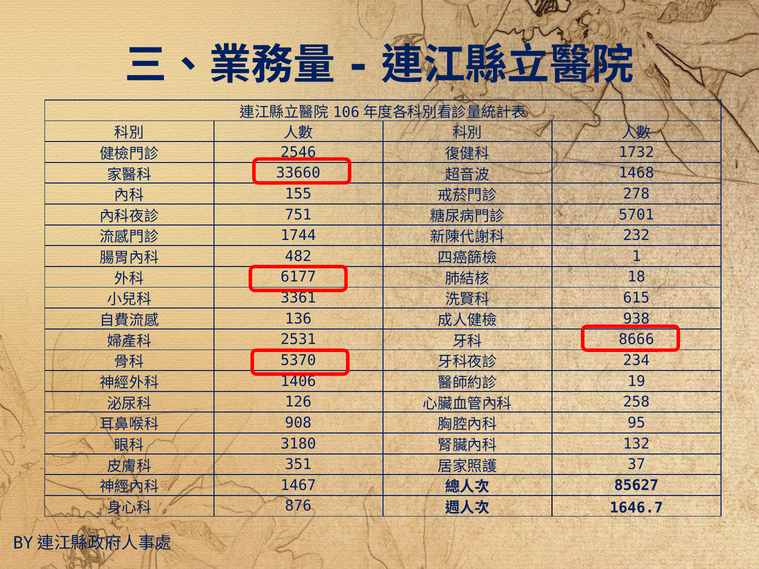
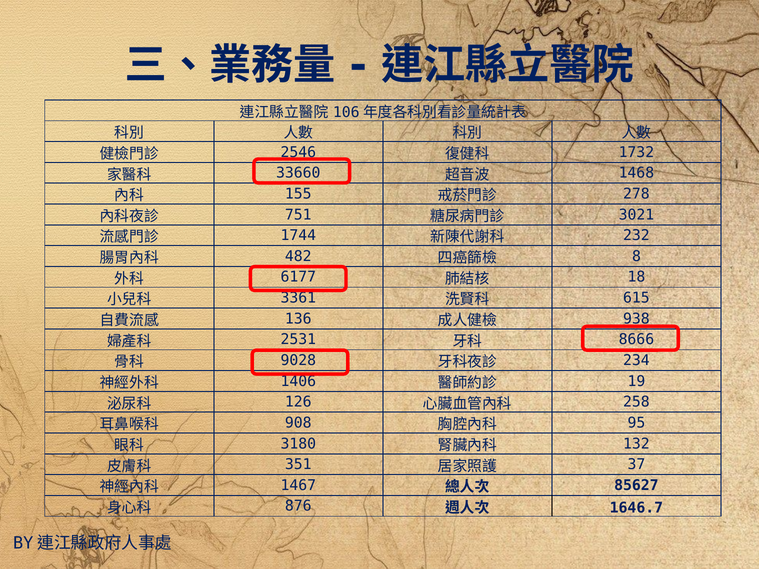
5701: 5701 -> 3021 (636, 215)
1: 1 -> 8 (636, 256)
5370: 5370 -> 9028 (298, 361)
